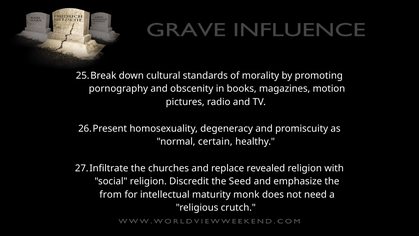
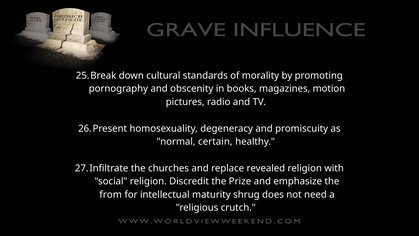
Seed: Seed -> Prize (240, 181)
monk: monk -> shrug (246, 194)
